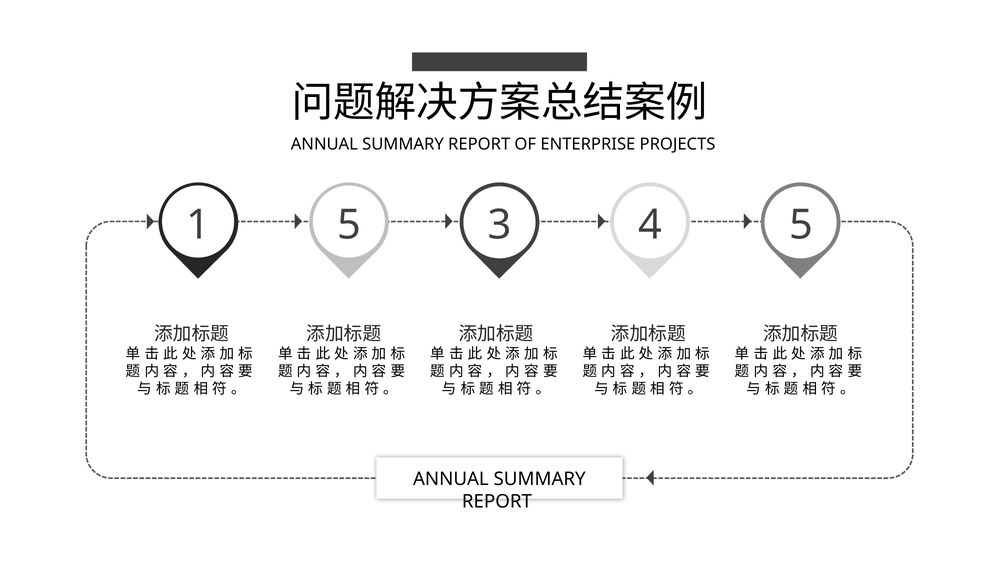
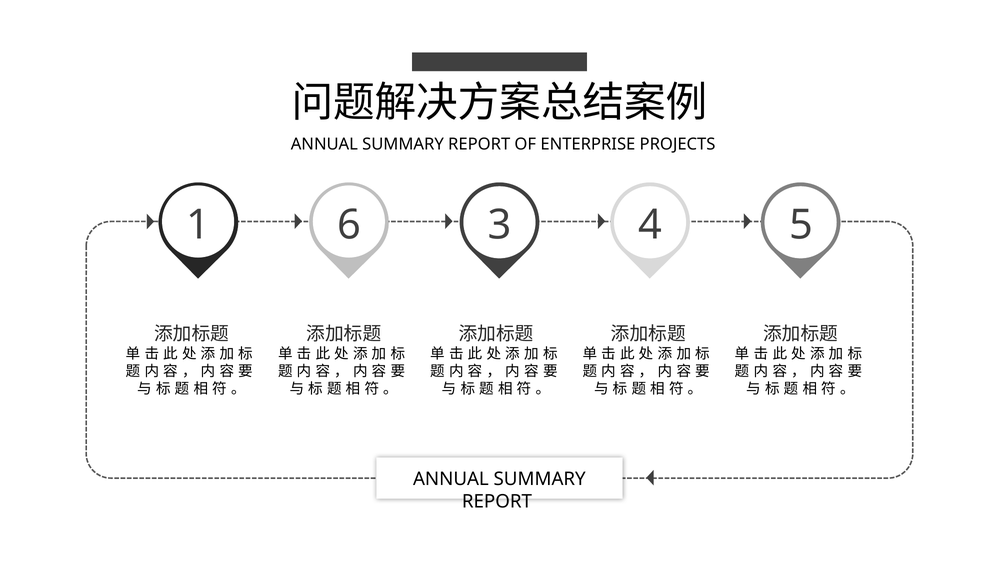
1 5: 5 -> 6 (349, 225)
